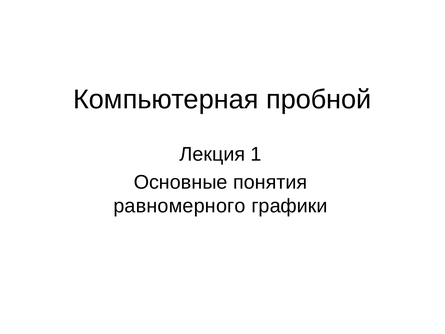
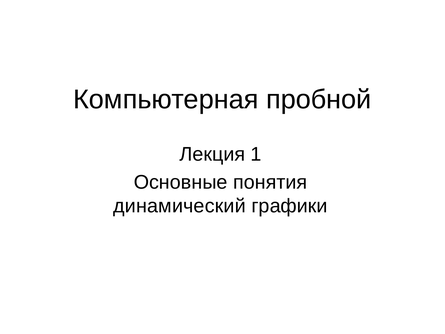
равномерного: равномерного -> динамический (180, 206)
